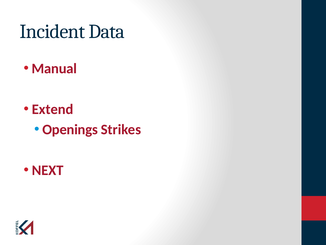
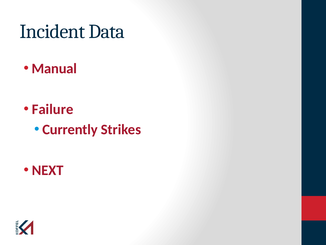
Extend: Extend -> Failure (53, 109)
Openings: Openings -> Currently (70, 129)
